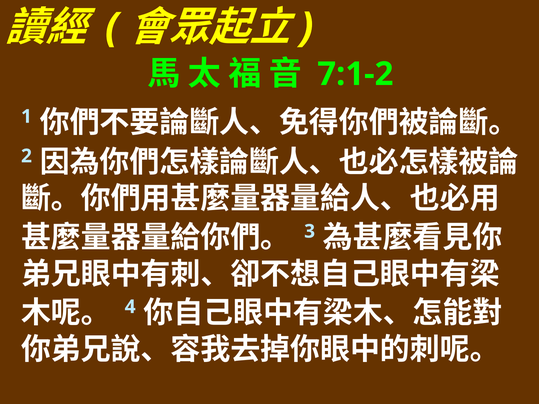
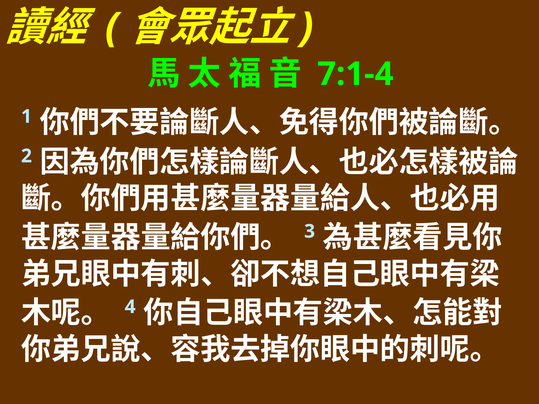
7:1-2: 7:1-2 -> 7:1-4 (355, 74)
